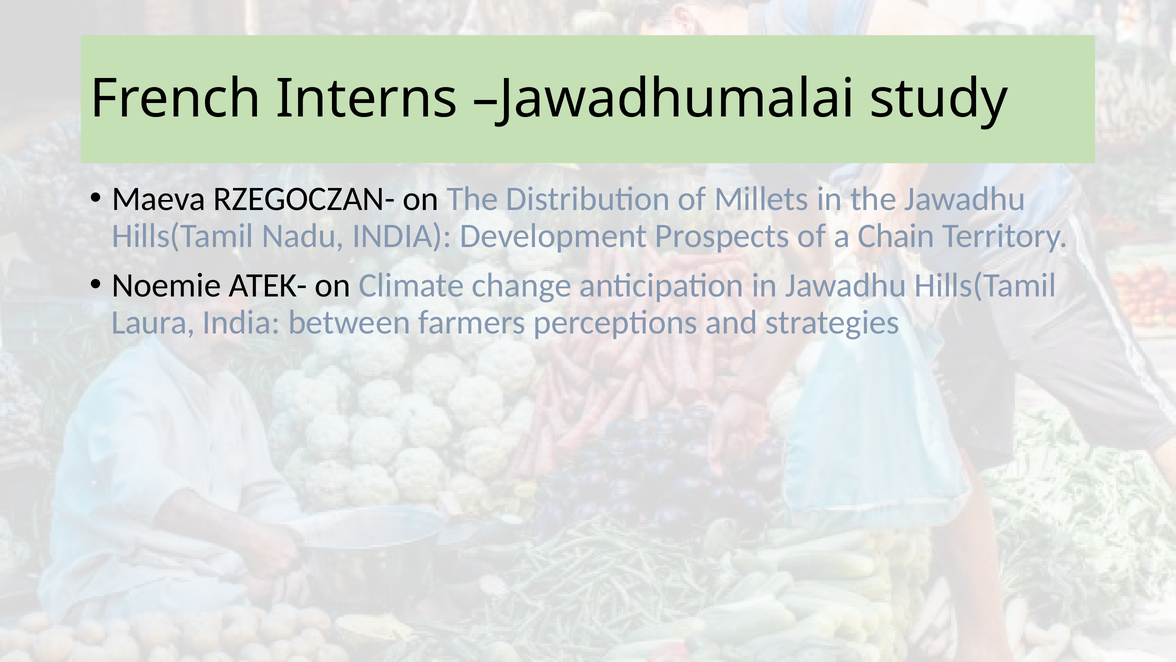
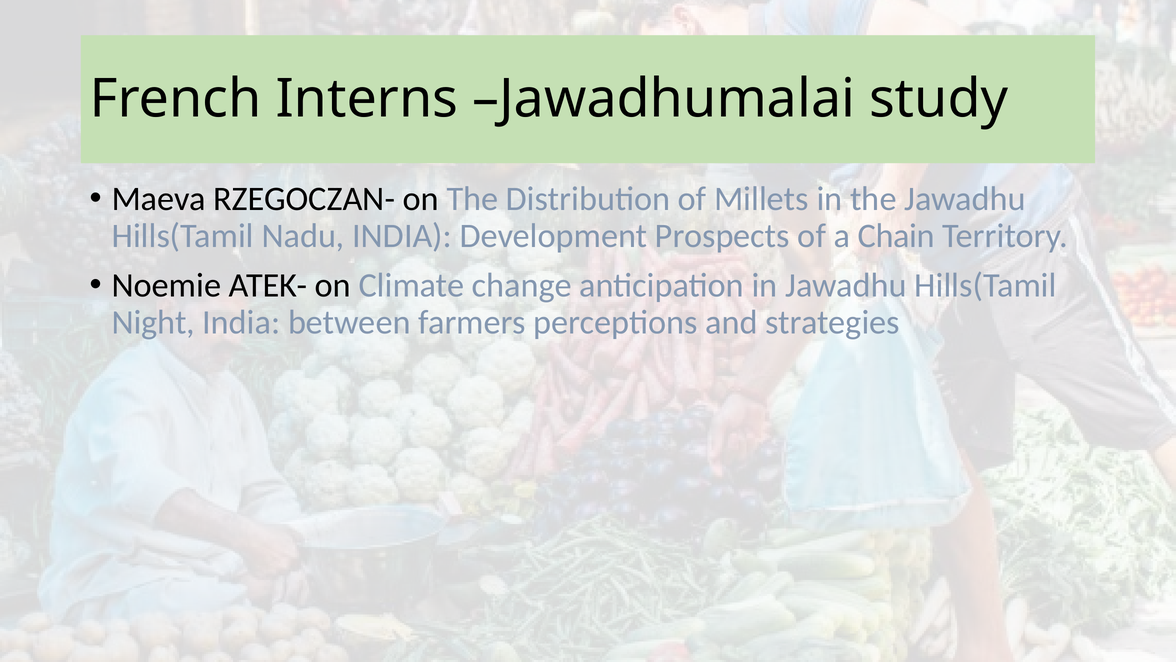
Laura: Laura -> Night (153, 322)
